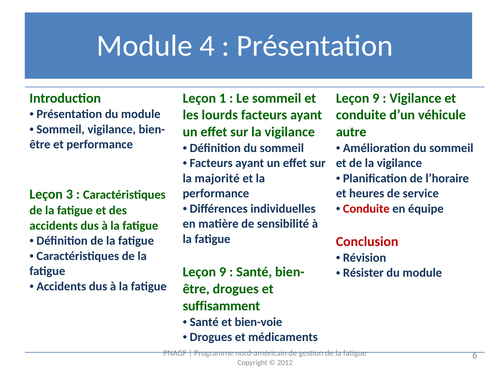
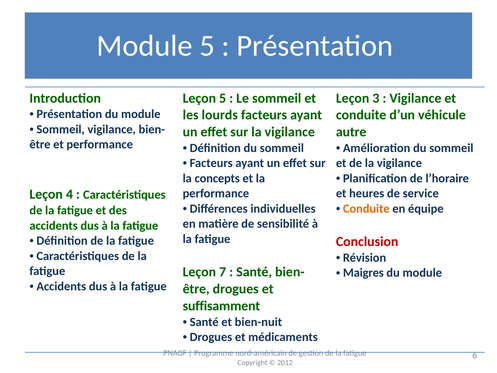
Module 4: 4 -> 5 (207, 46)
Leçon 1: 1 -> 5 (223, 98)
9: 9 -> 3 (376, 98)
majorité: majorité -> concepts (217, 178)
3: 3 -> 4 (69, 194)
Conduite colour: red -> orange (366, 209)
9: 9 -> 7 (223, 272)
Résister: Résister -> Maigres (363, 273)
bien-voie: bien-voie -> bien-nuit (258, 322)
